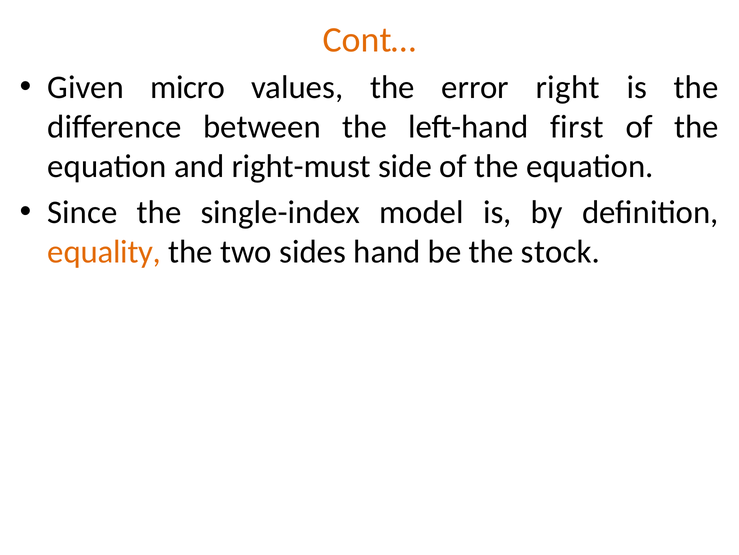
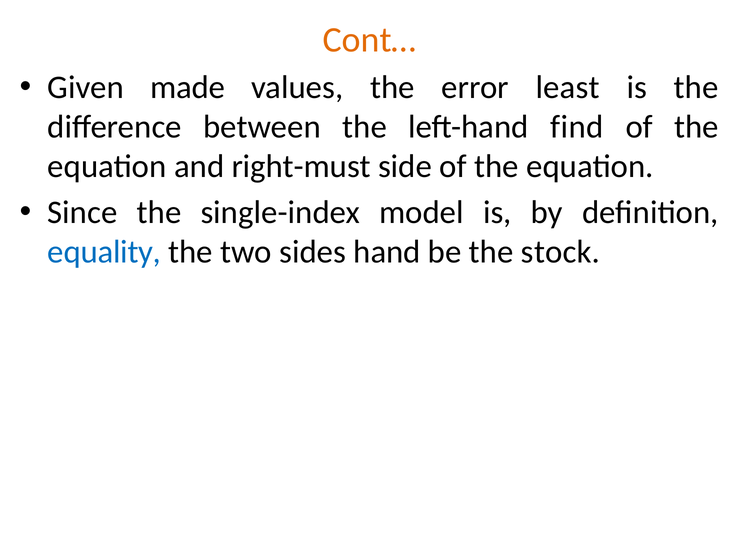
micro: micro -> made (188, 87)
right: right -> least (568, 87)
first: first -> find (577, 127)
equality colour: orange -> blue (104, 252)
